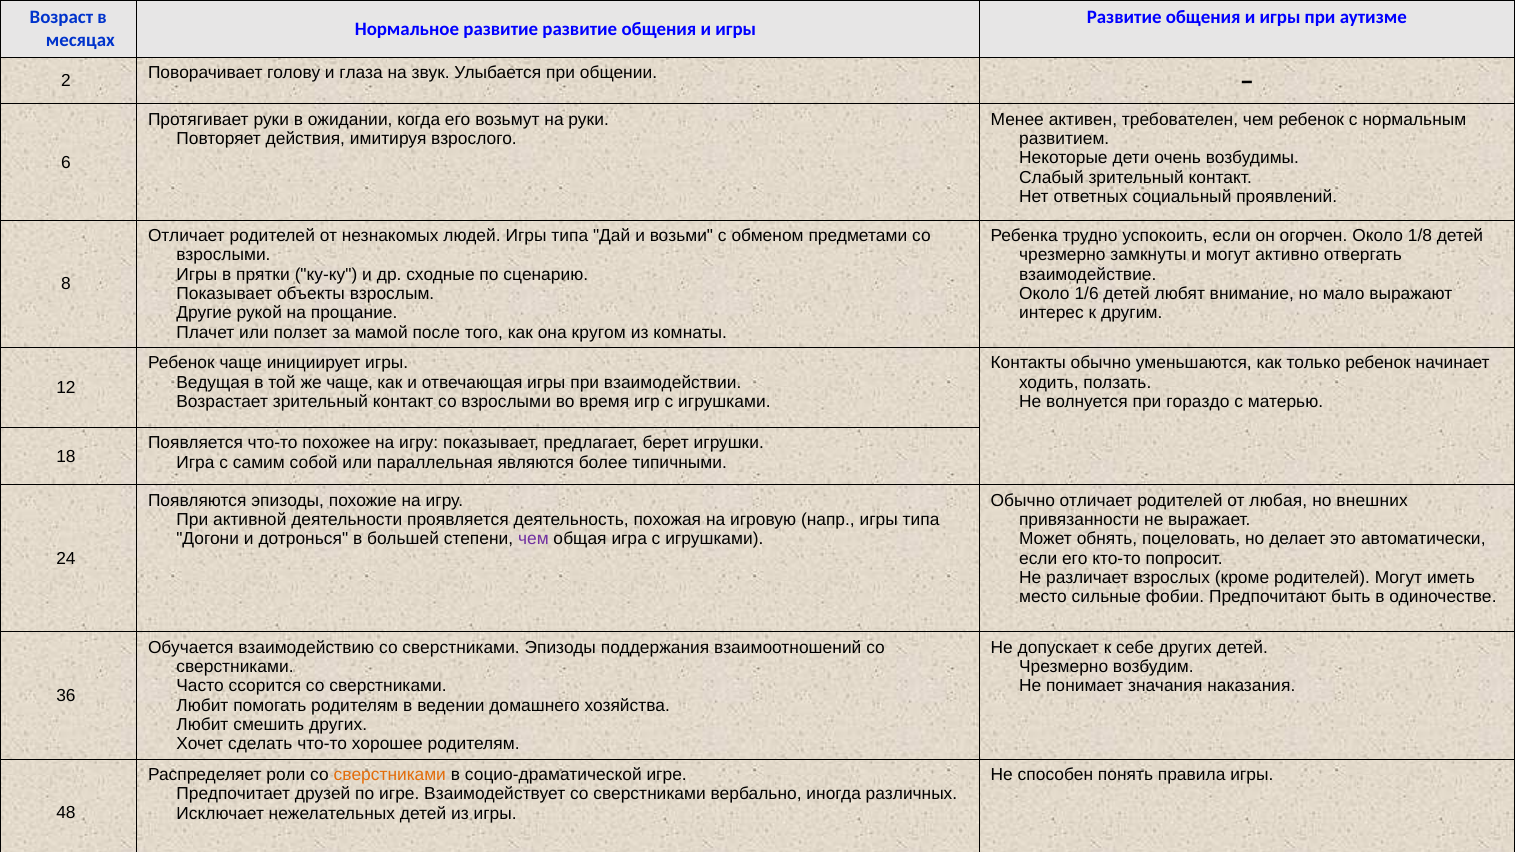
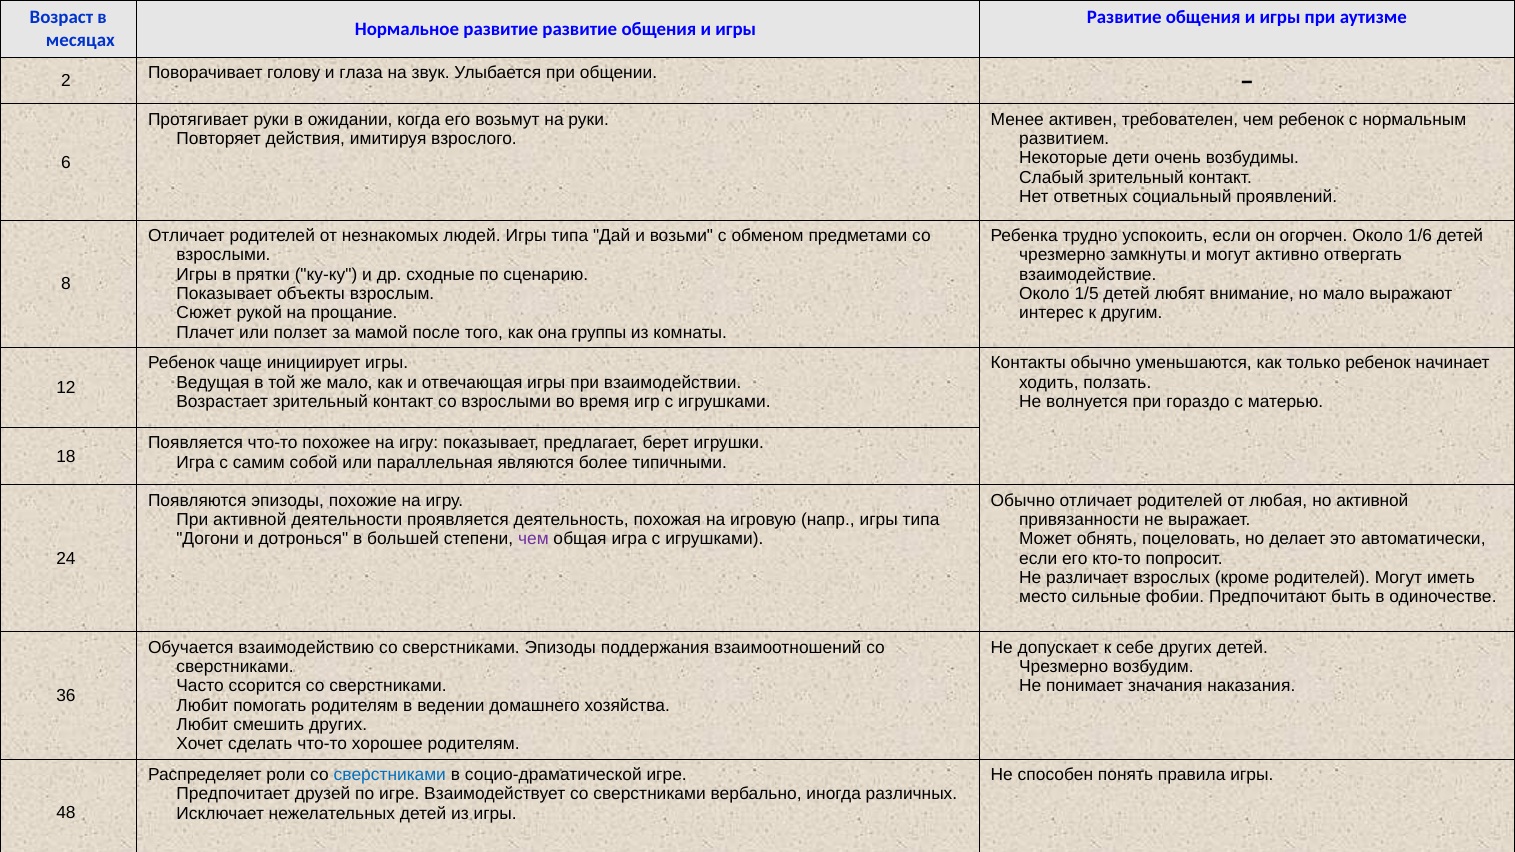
1/8: 1/8 -> 1/6 (1420, 236)
1/6: 1/6 -> 1/5 (1087, 294)
Другие: Другие -> Сюжет (204, 313)
кругом: кругом -> группы (599, 333)
же чаще: чаще -> мало (350, 383)
но внешних: внешних -> активной (1372, 501)
сверстниками colour: orange -> blue (390, 775)
